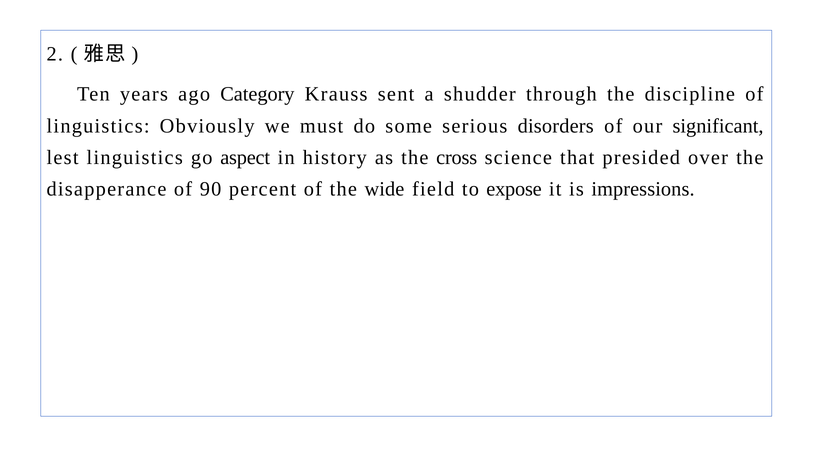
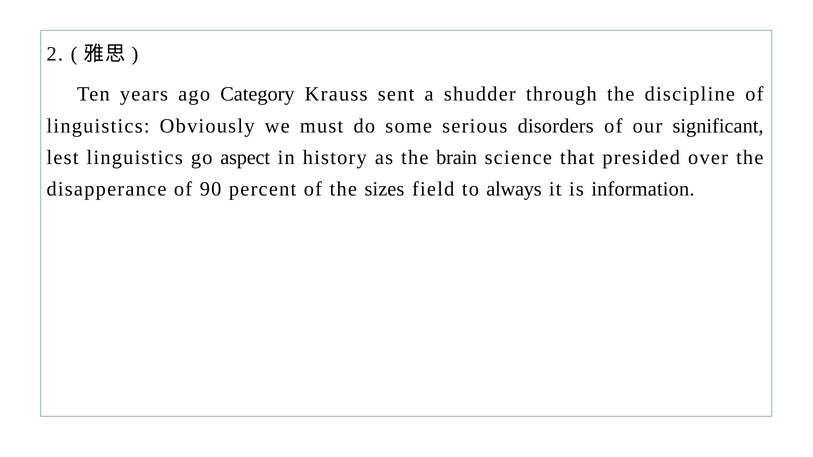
cross: cross -> brain (457, 158)
wide: wide -> sizes (384, 189)
expose: expose -> always (514, 189)
impressions: impressions -> information (643, 189)
